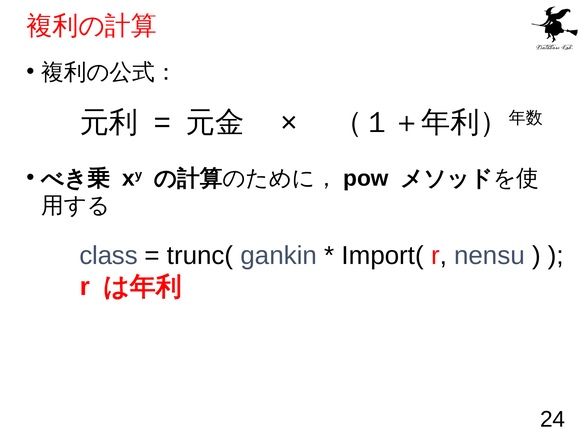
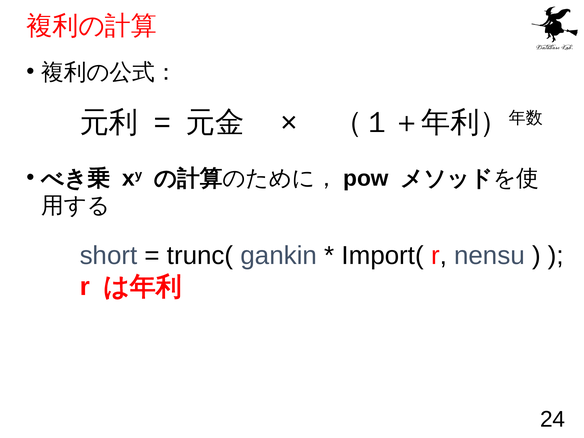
class: class -> short (109, 255)
